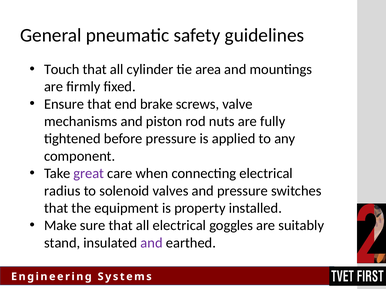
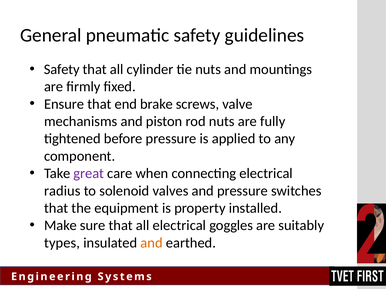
Touch: Touch -> Safety (62, 69)
tie area: area -> nuts (208, 69)
stand: stand -> types (62, 243)
and colour: purple -> orange (152, 243)
